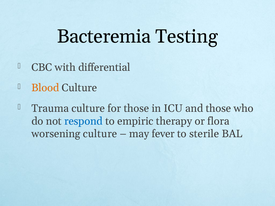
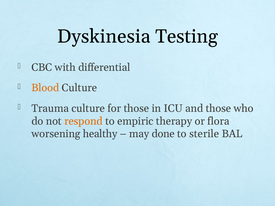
Bacteremia: Bacteremia -> Dyskinesia (104, 37)
respond colour: blue -> orange (83, 121)
worsening culture: culture -> healthy (100, 134)
fever: fever -> done (163, 134)
